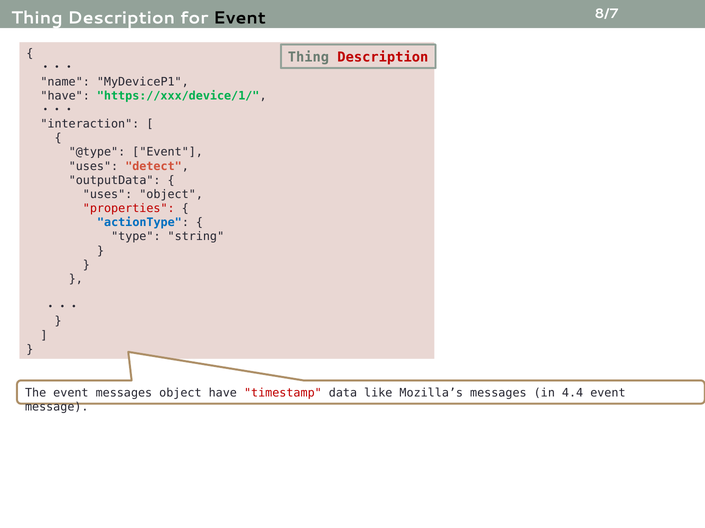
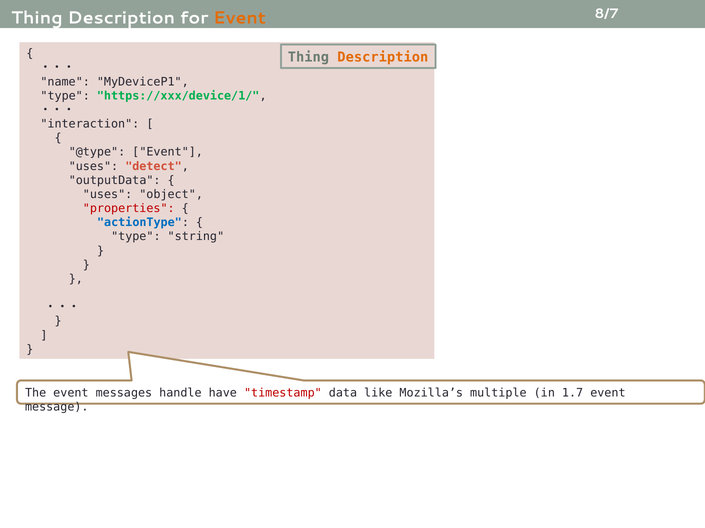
Event colour: black -> orange (240, 18)
Description colour: red -> orange (383, 57)
have: have -> type (65, 96)
messages object: object -> handle (180, 393)
Mozilla’s messages: messages -> multiple (498, 393)
4.4: 4.4 -> 1.7 (573, 393)
